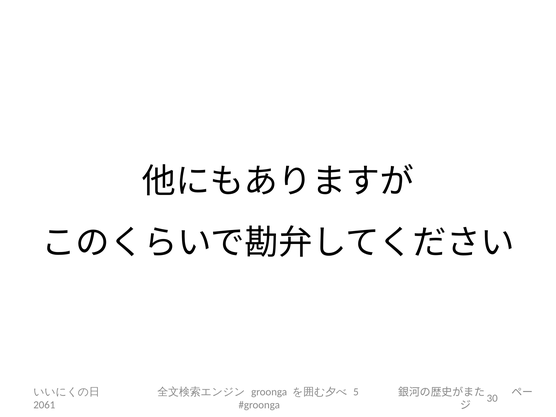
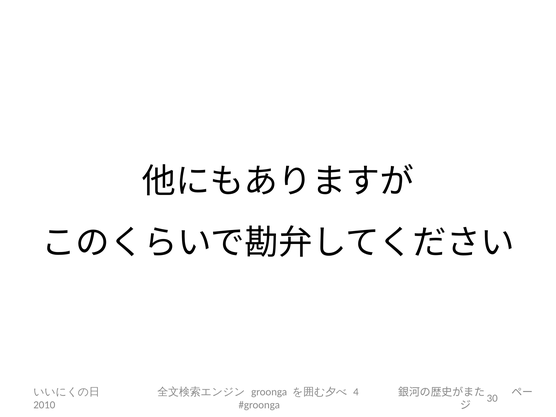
5: 5 -> 4 (356, 392)
2061: 2061 -> 2010 (44, 405)
